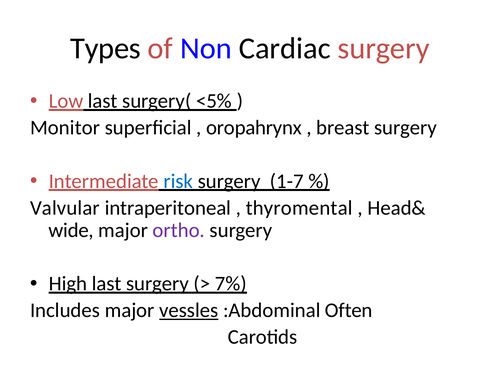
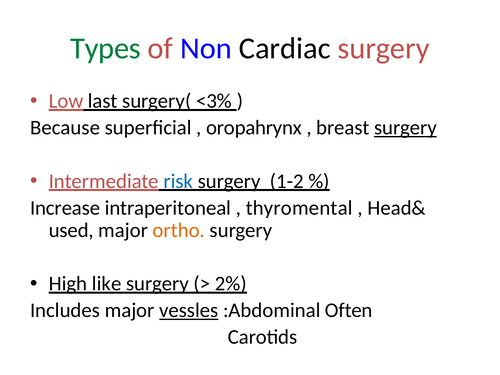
Types colour: black -> green (106, 48)
<5%: <5% -> <3% (214, 101)
Monitor: Monitor -> Because (65, 128)
surgery underline: none -> present (405, 128)
1-7: 1-7 -> 1-2 (287, 181)
Valvular: Valvular -> Increase (65, 208)
wide: wide -> used (71, 230)
ortho colour: purple -> orange (179, 230)
High last: last -> like (107, 284)
7%: 7% -> 2% (231, 284)
